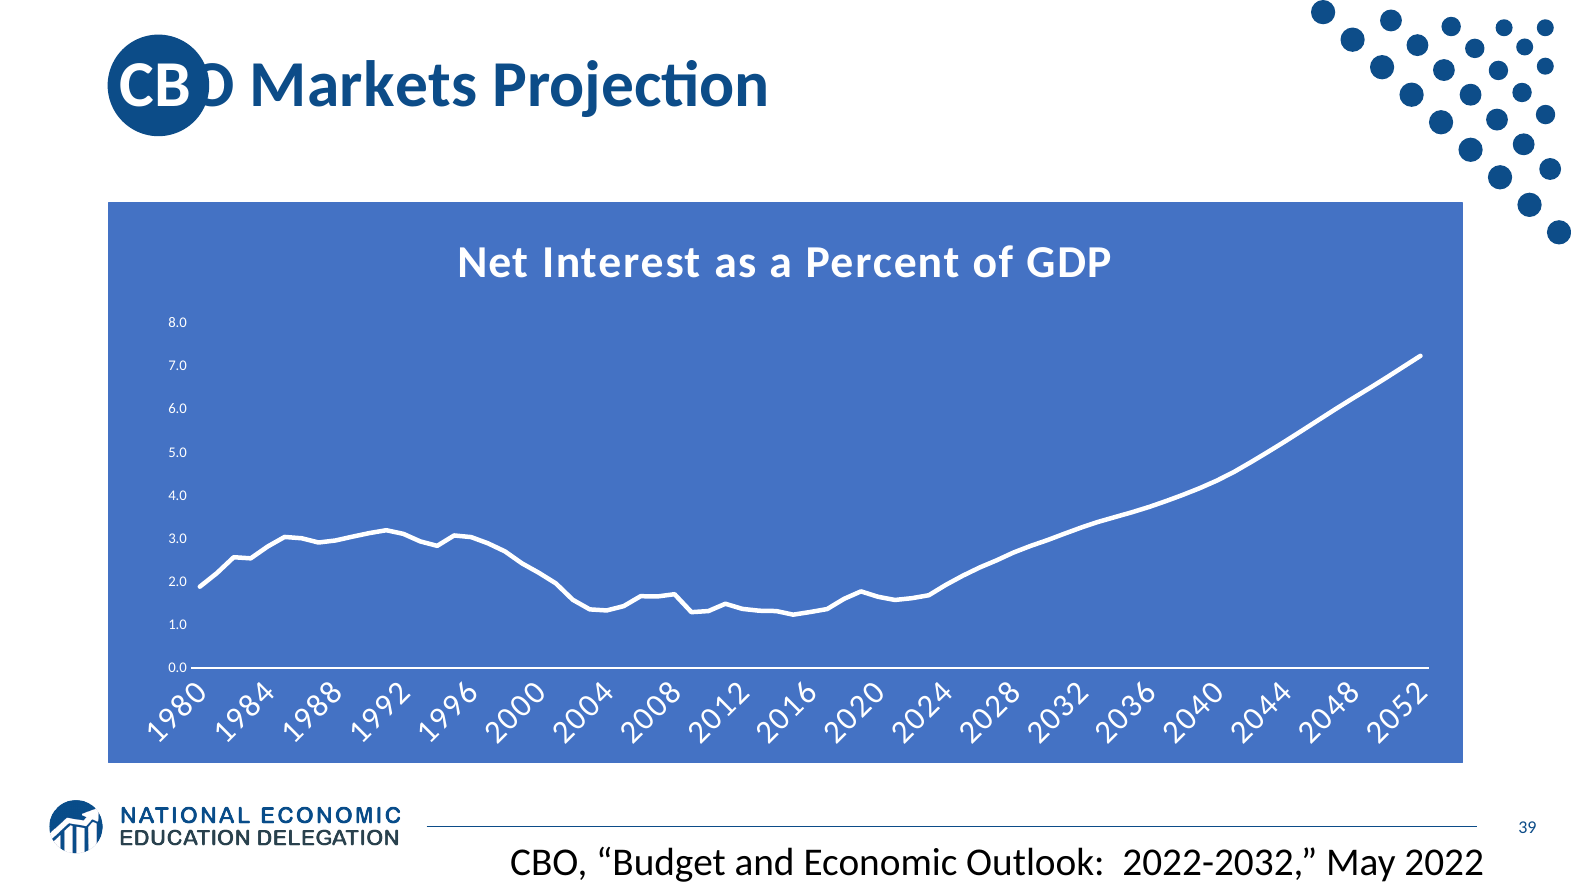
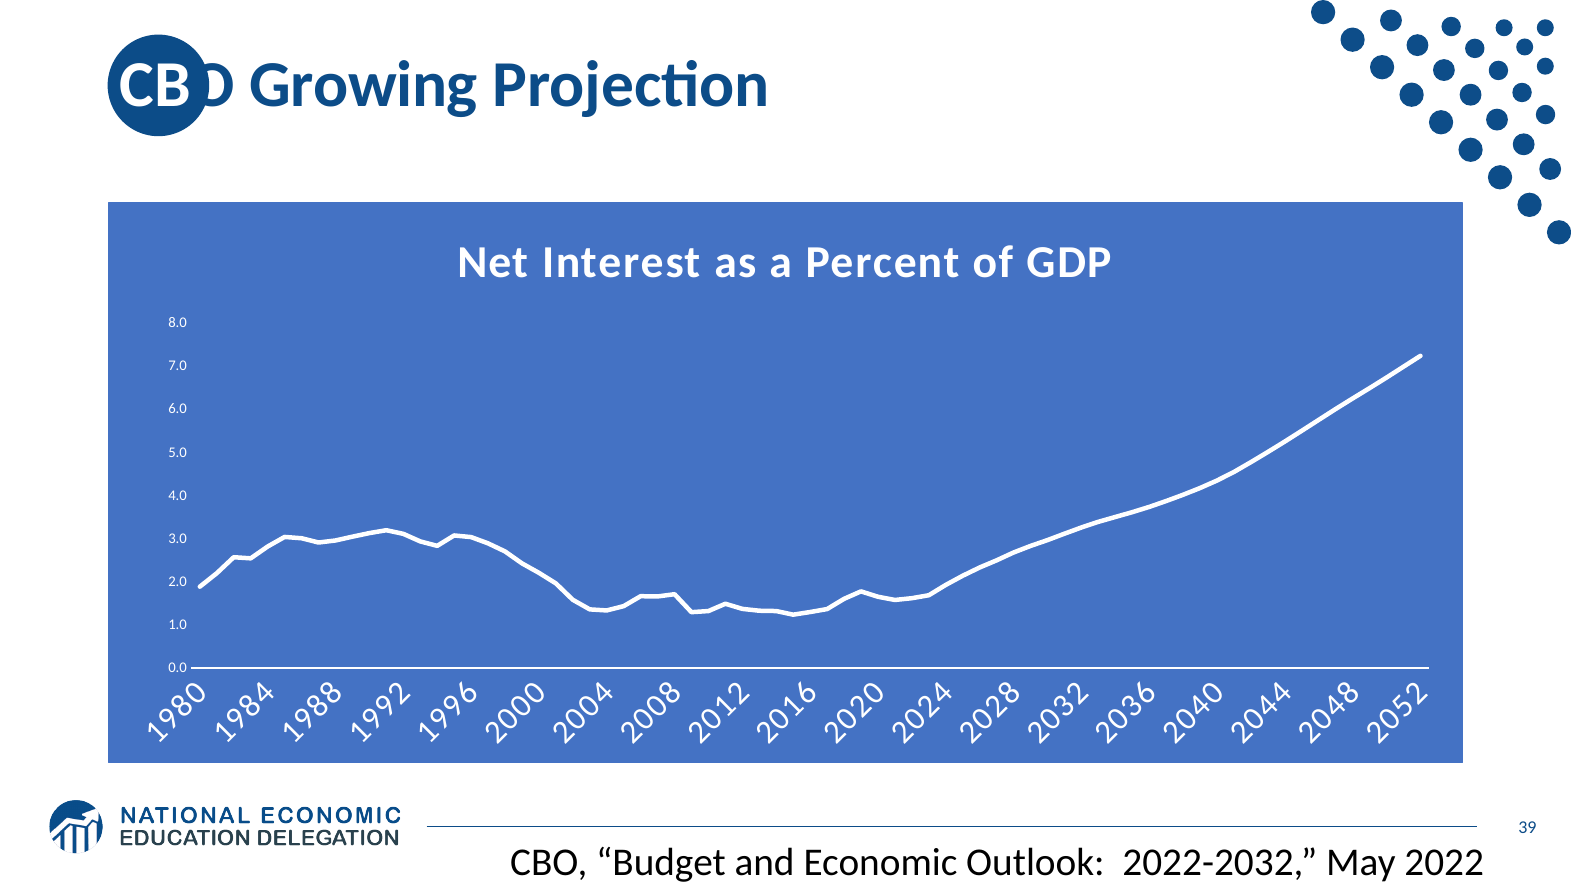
Markets: Markets -> Growing (364, 85)
